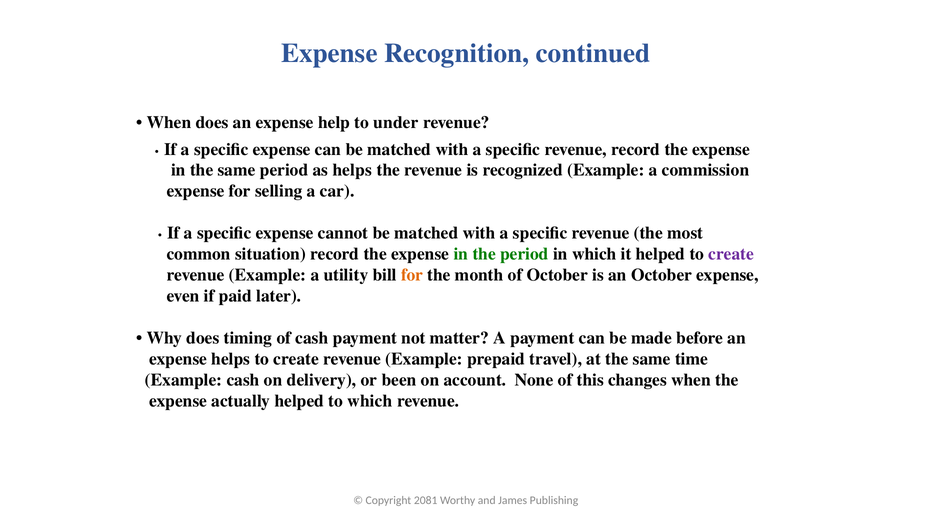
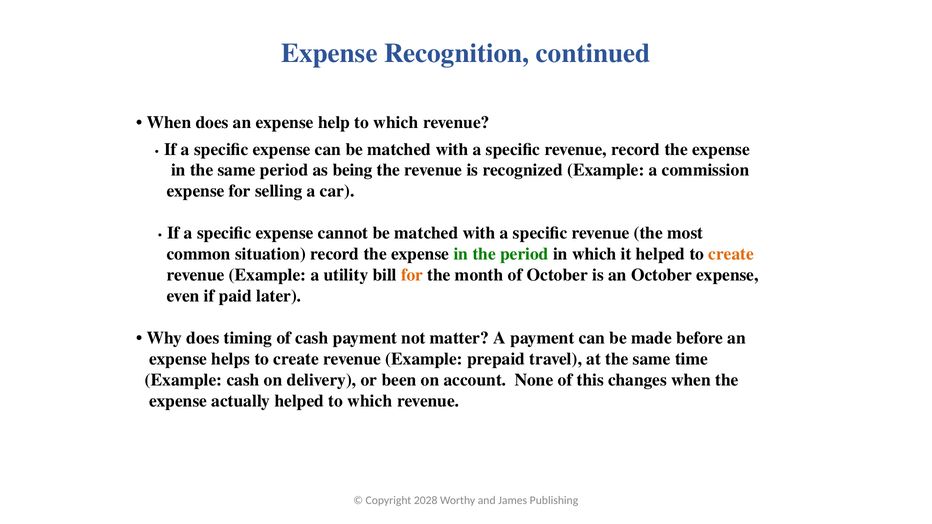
help to under: under -> which (396, 123)
as helps: helps -> being (353, 170)
create colour: purple -> orange (731, 254)
2081: 2081 -> 2028 (426, 501)
